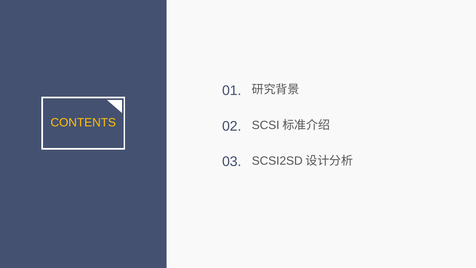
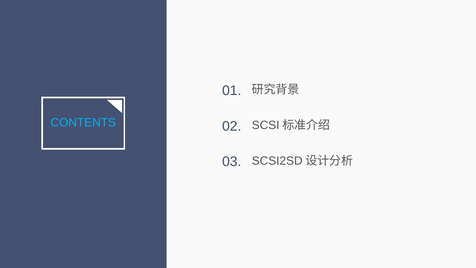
CONTENTS colour: yellow -> light blue (83, 123)
